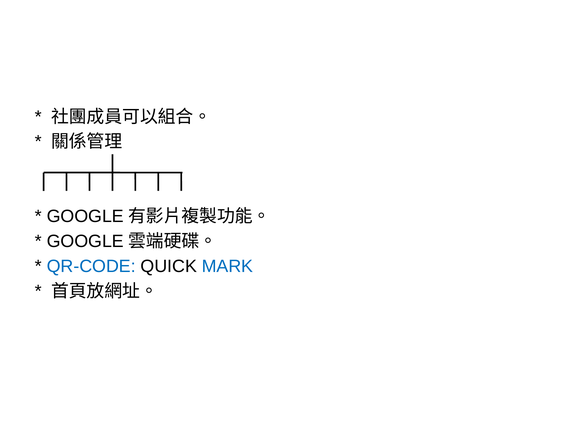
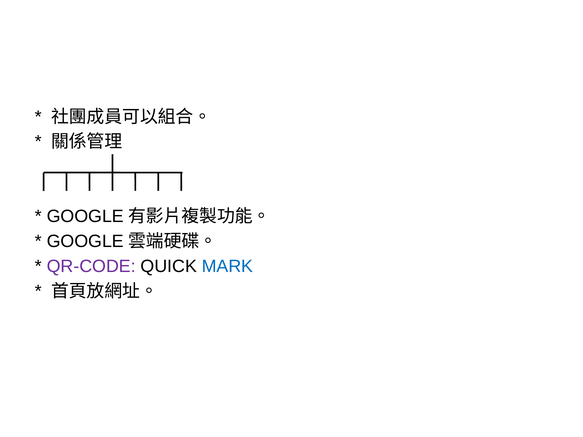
QR-CODE colour: blue -> purple (91, 266)
